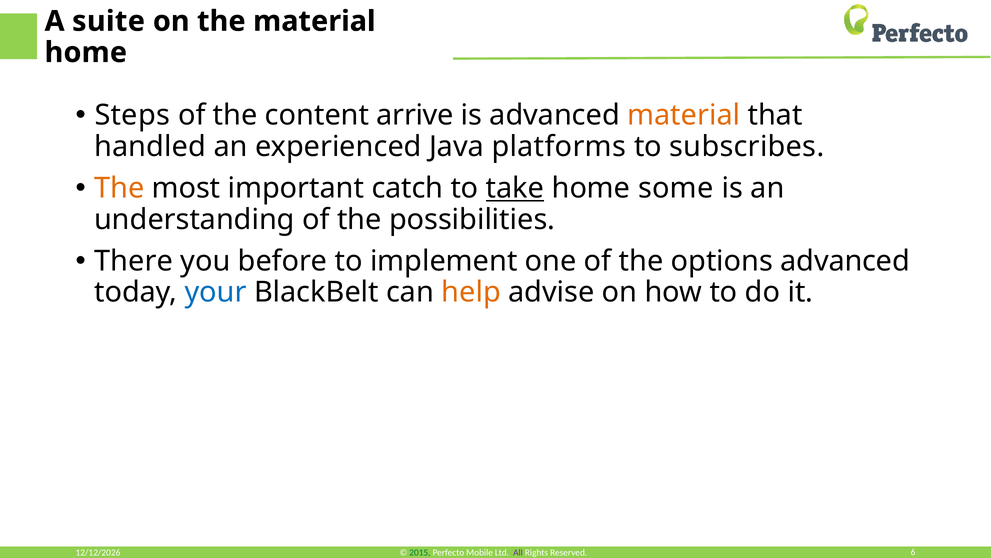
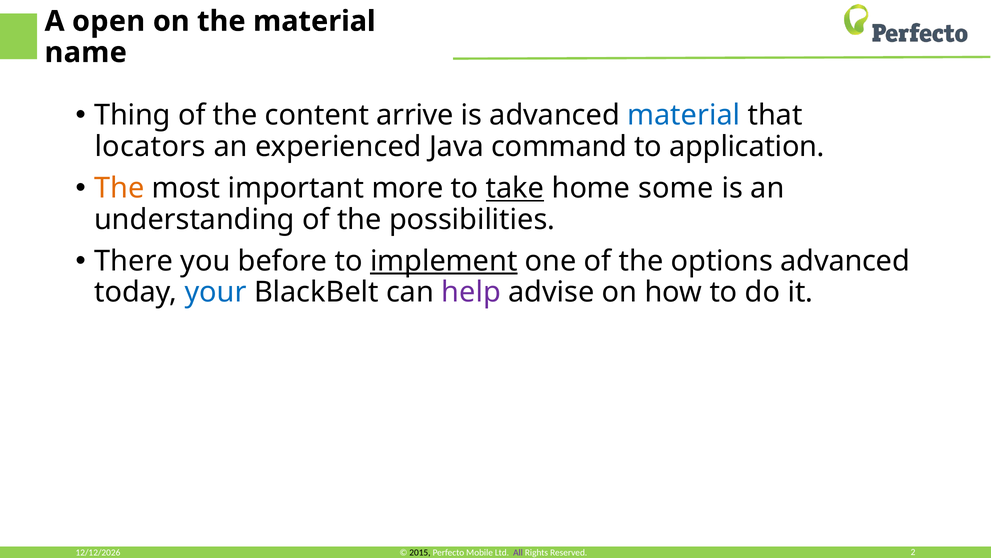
suite: suite -> open (109, 21)
home: home -> name (86, 52)
Steps: Steps -> Thing (132, 115)
material colour: orange -> blue (684, 115)
handled: handled -> locators (150, 147)
platforms: platforms -> command (559, 147)
subscribes: subscribes -> application (747, 147)
catch: catch -> more (408, 188)
implement underline: none -> present (444, 261)
help colour: orange -> purple (471, 292)
6: 6 -> 2 (913, 551)
2015 colour: green -> black (420, 552)
